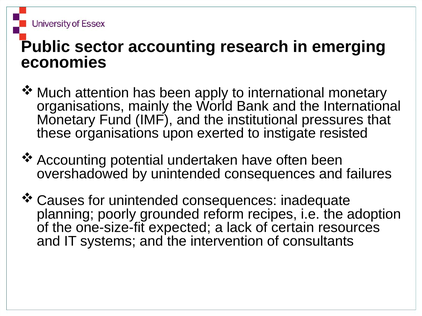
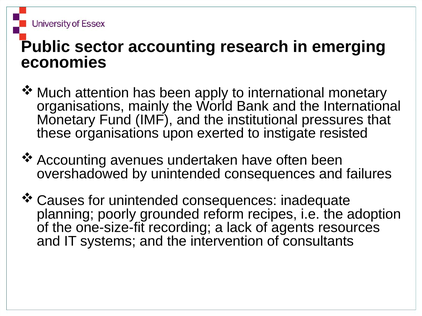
potential: potential -> avenues (137, 160)
expected: expected -> recording (180, 228)
certain: certain -> agents (293, 228)
